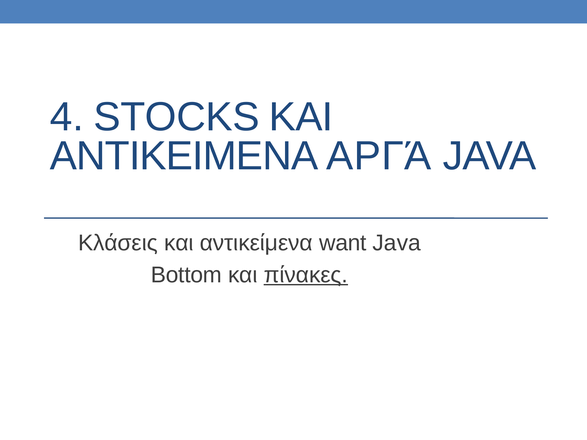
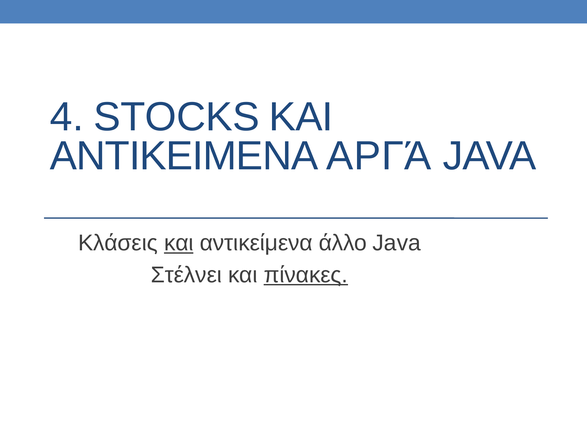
και underline: none -> present (179, 243)
want: want -> άλλο (343, 243)
Bottom: Bottom -> Στέλνει (186, 275)
